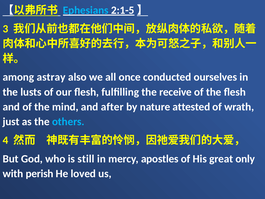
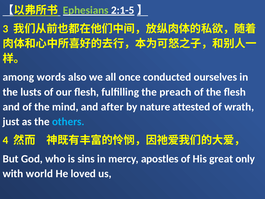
Ephesians colour: light blue -> light green (86, 10)
astray: astray -> words (51, 77)
receive: receive -> preach (175, 92)
still: still -> sins (86, 159)
perish: perish -> world (39, 173)
